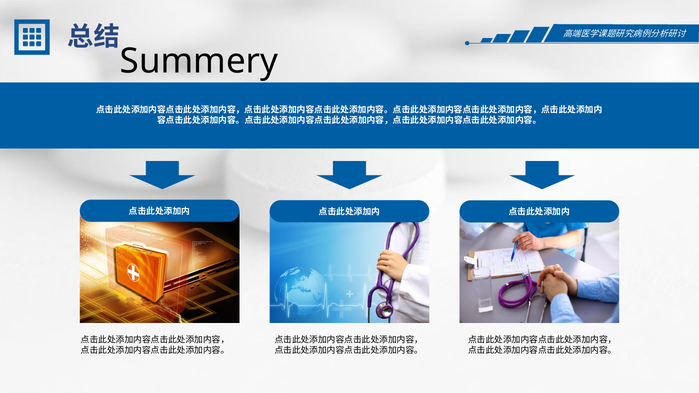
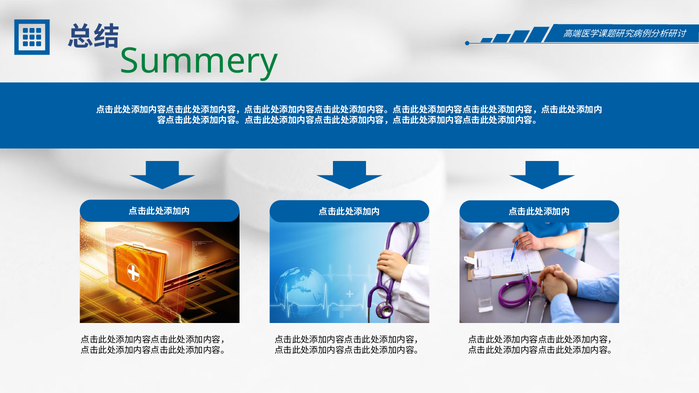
Summery colour: black -> green (199, 61)
